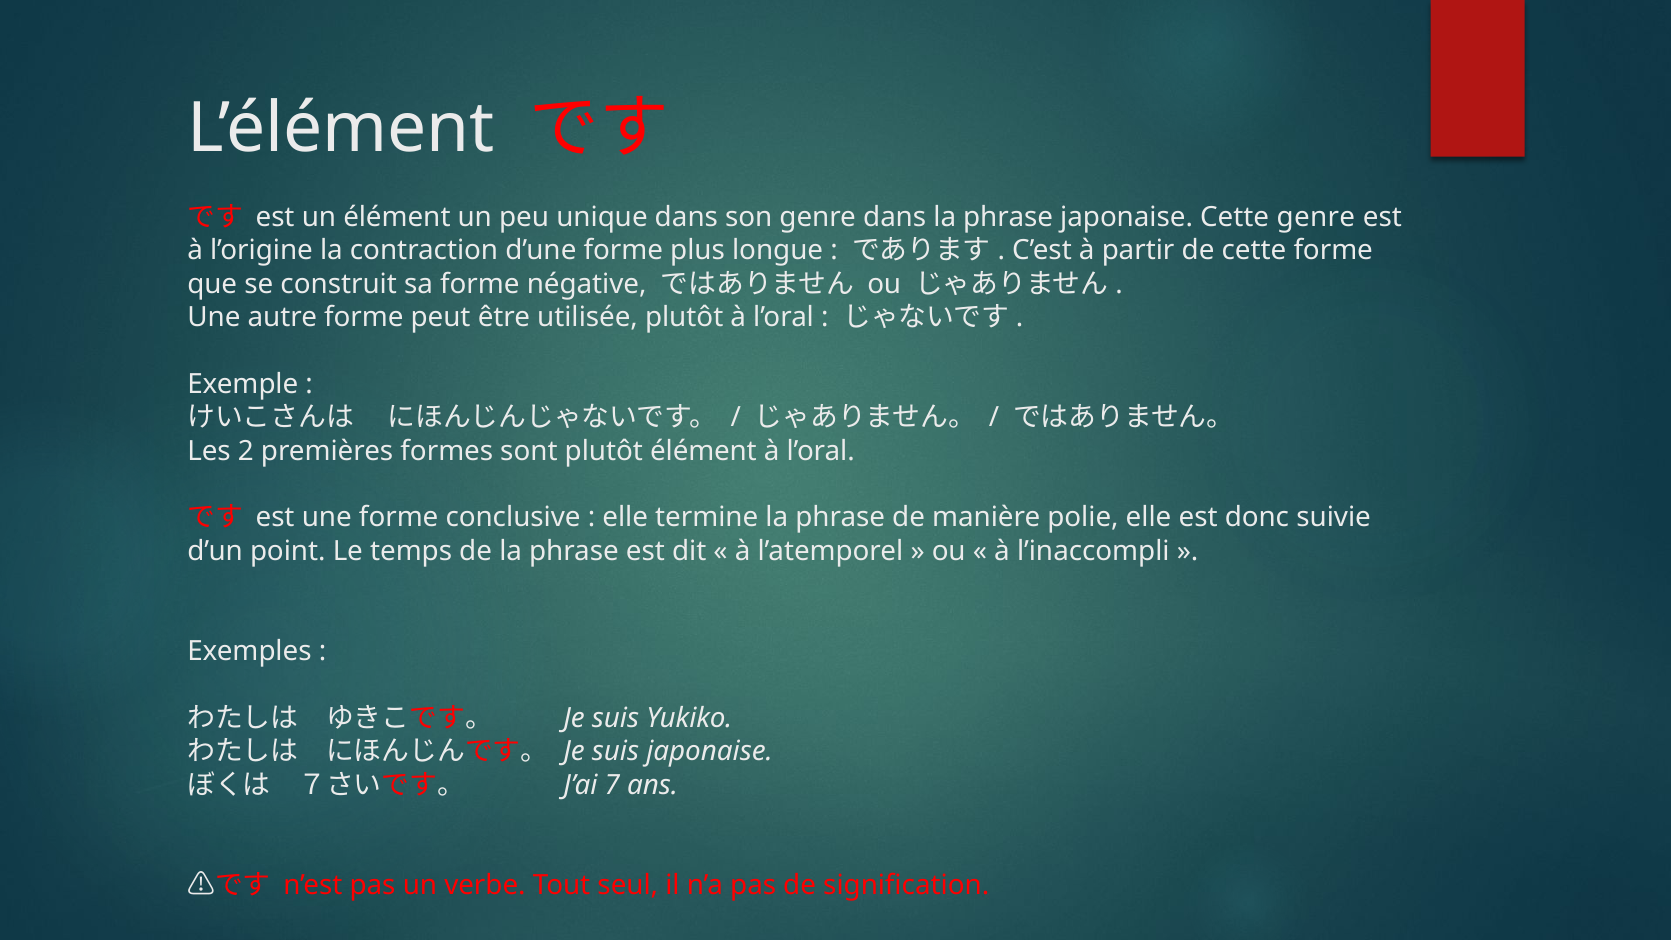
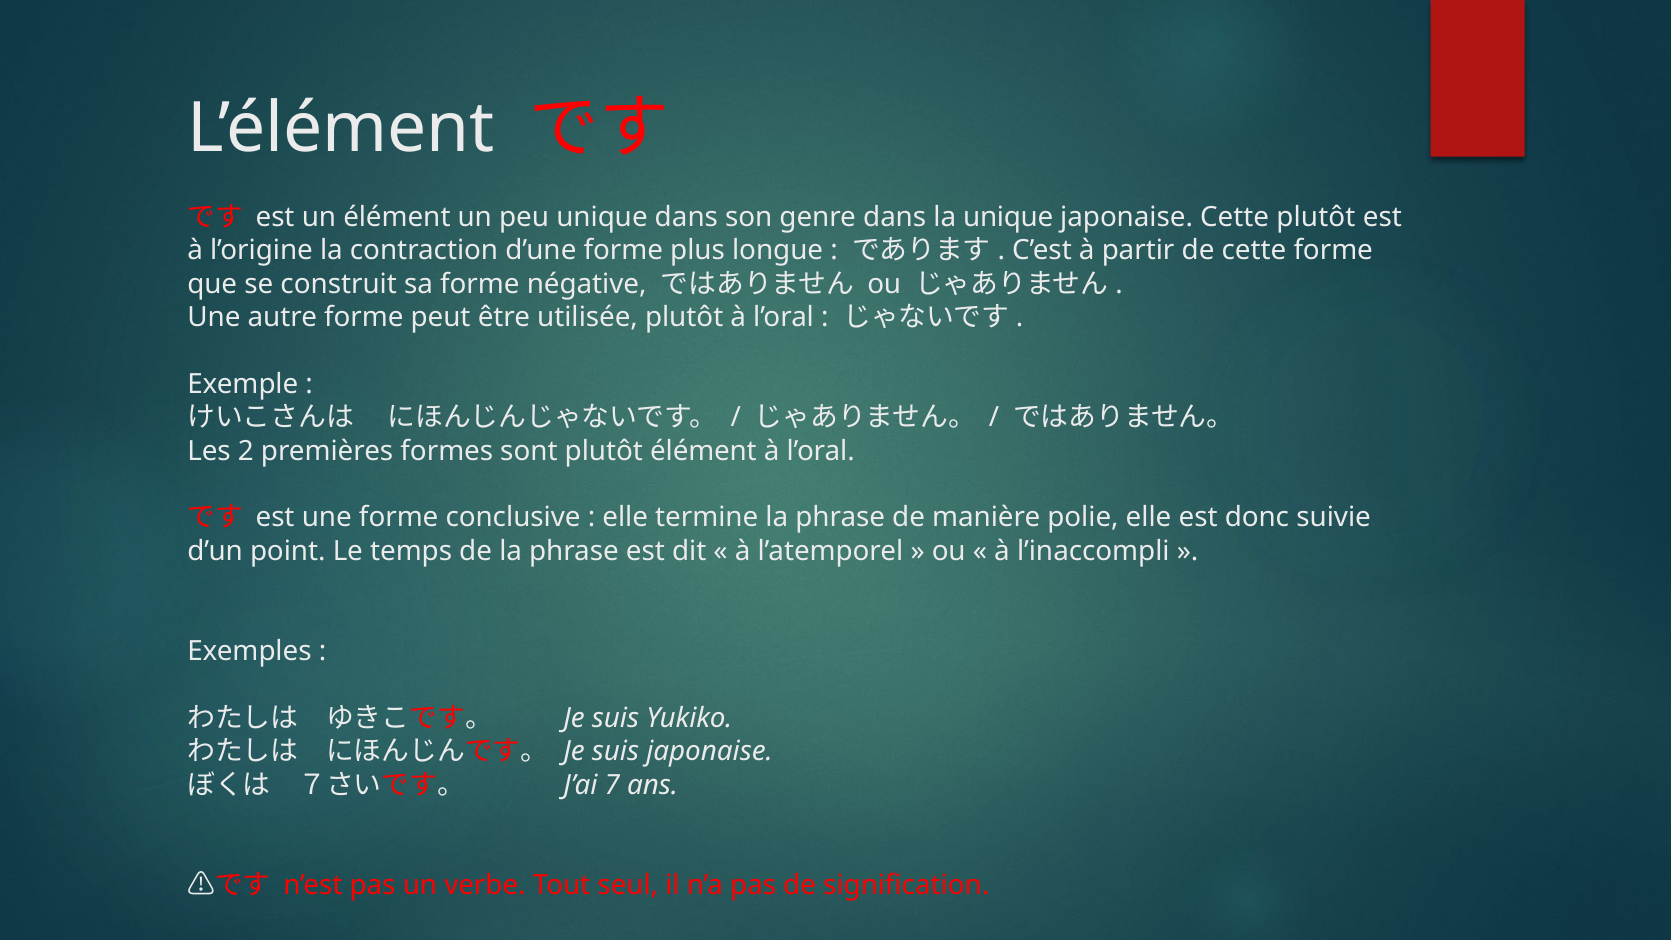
dans la phrase: phrase -> unique (1008, 217)
Cette genre: genre -> plutôt (1316, 217)
